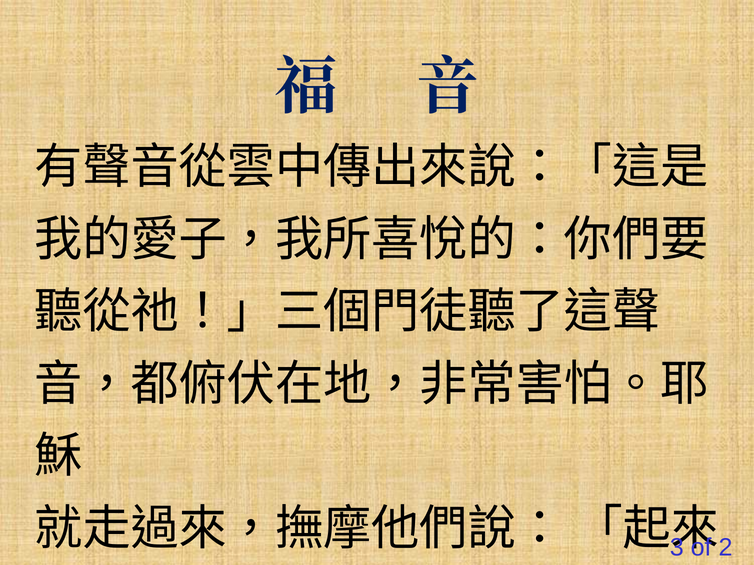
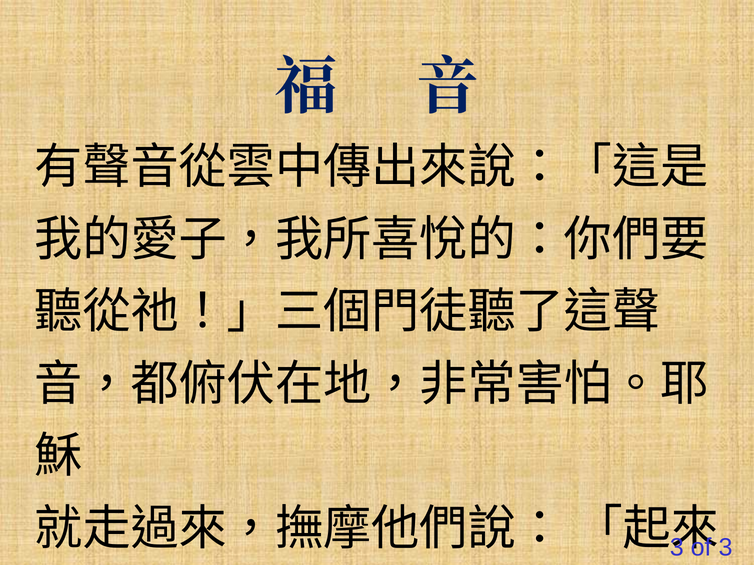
2: 2 -> 3 (726, 548)
